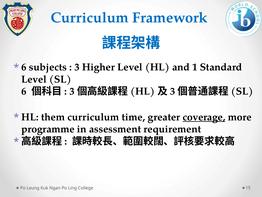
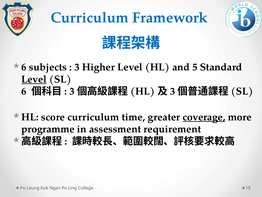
1: 1 -> 5 (195, 67)
Level underline: none -> present (34, 79)
them: them -> score (53, 117)
